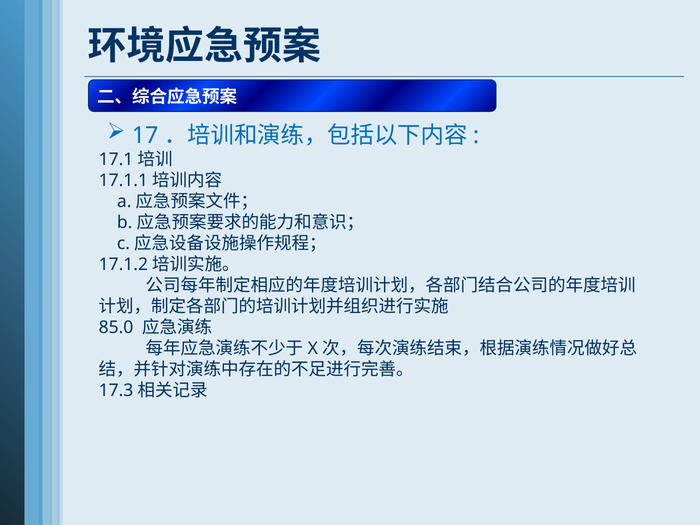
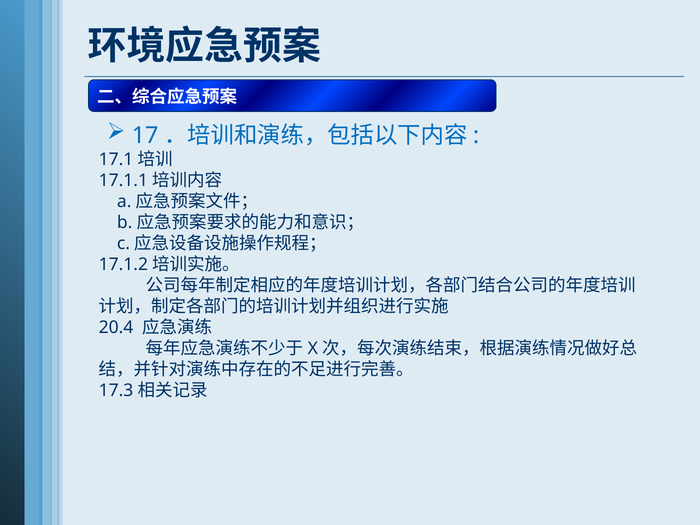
85.0: 85.0 -> 20.4 (116, 328)
